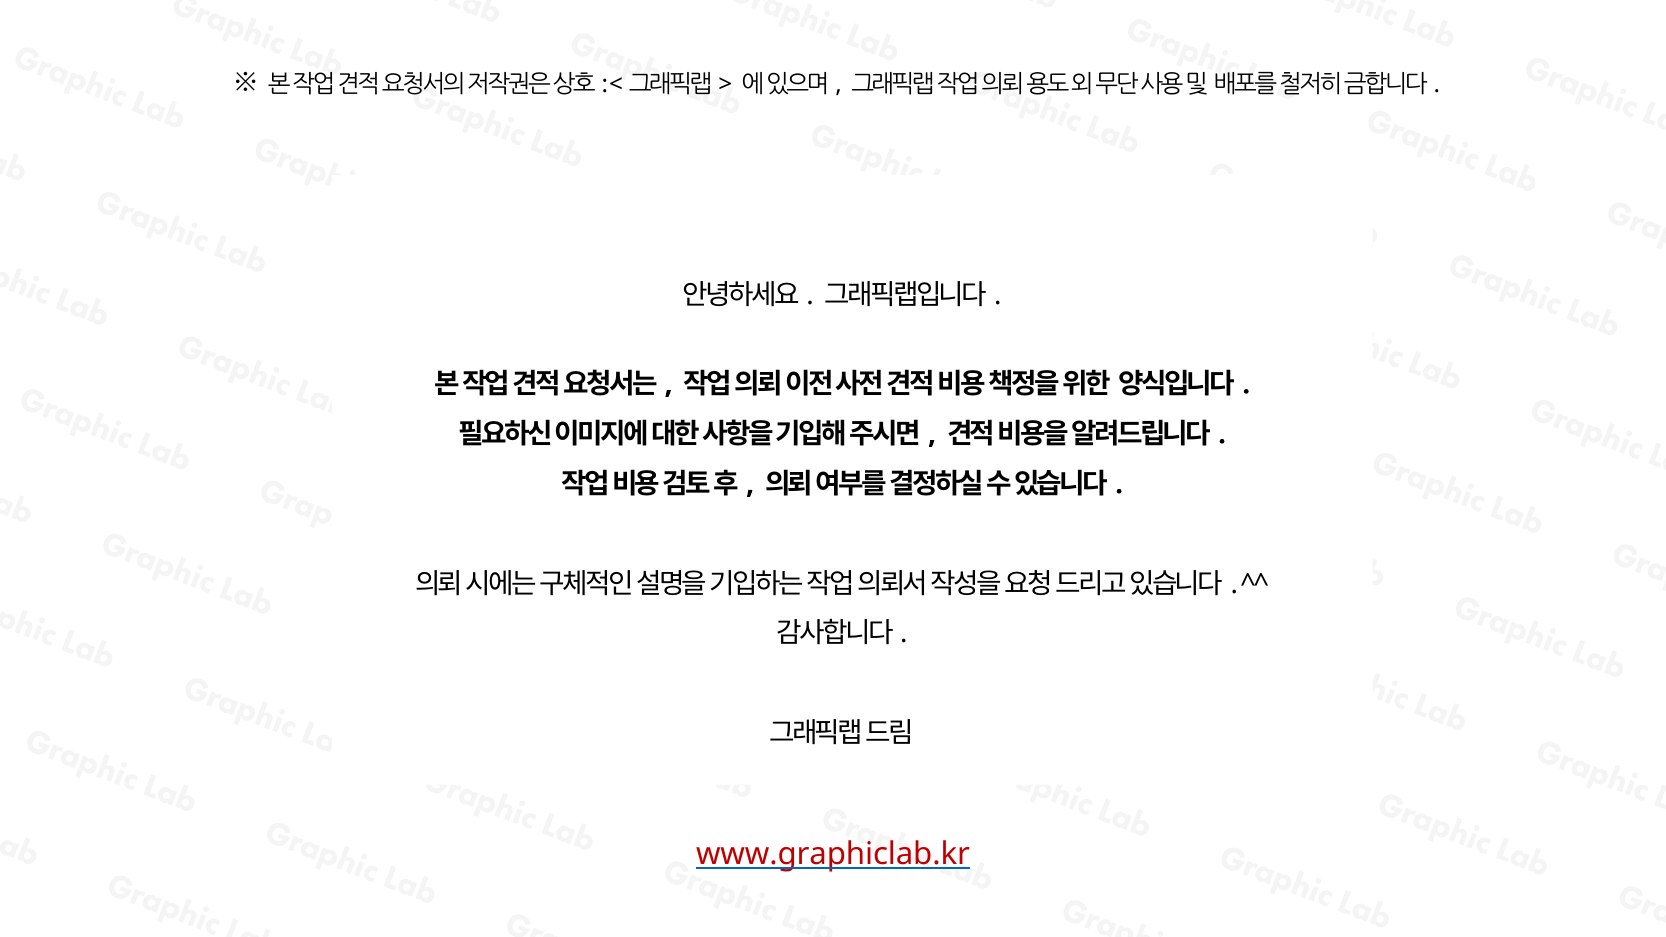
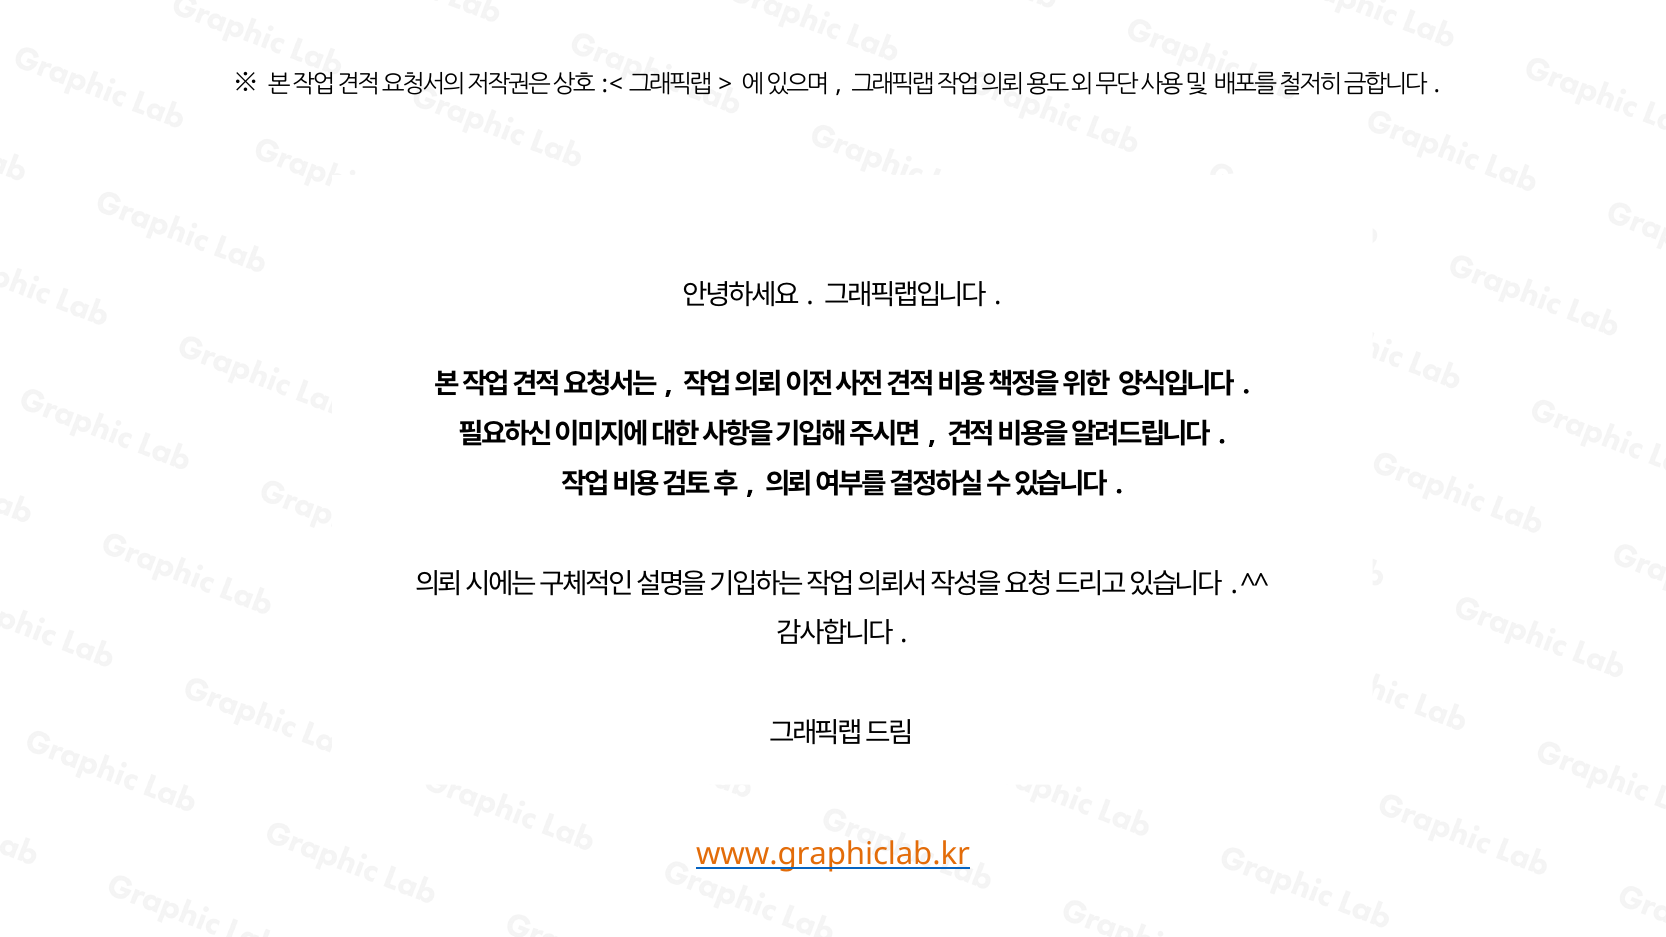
www.graphiclab.kr colour: red -> orange (833, 854)
